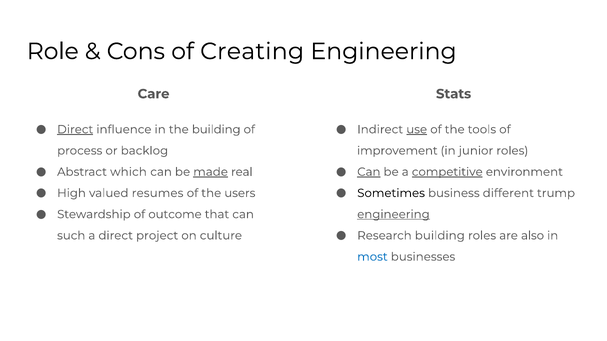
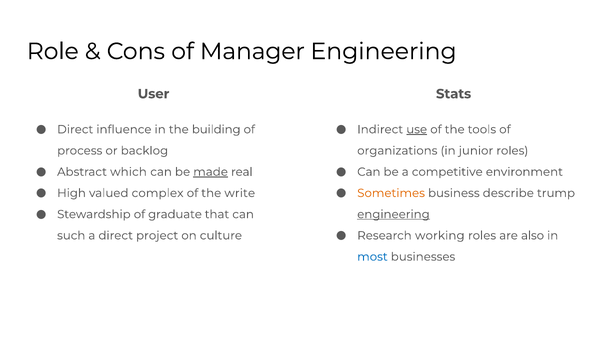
Creating: Creating -> Manager (252, 51)
Care: Care -> User (154, 94)
Direct underline: present -> none (75, 130)
improvement: improvement -> organizations (397, 151)
Can underline: present -> none (369, 172)
competitive underline: present -> none (447, 172)
resumes: resumes -> complex (158, 193)
users: users -> write (240, 193)
Sometimes colour: black -> orange (391, 193)
different: different -> describe (508, 193)
outcome: outcome -> graduate (175, 215)
Research building: building -> working (440, 236)
